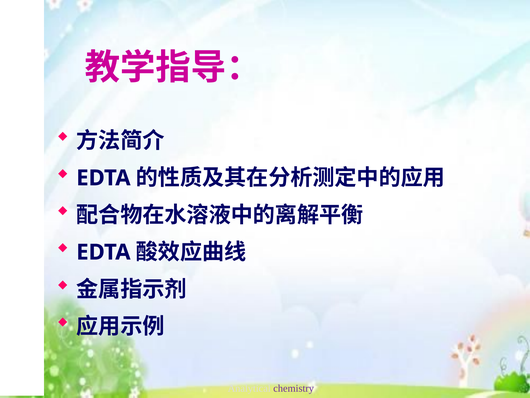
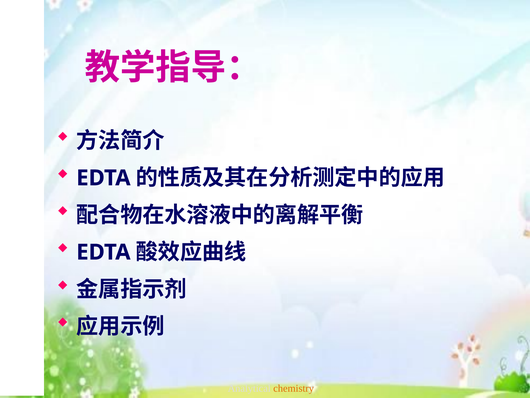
chemistry colour: purple -> orange (294, 388)
